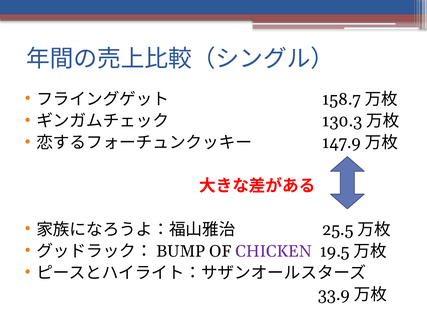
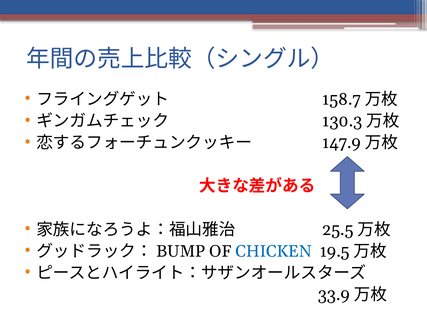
CHICKEN colour: purple -> blue (274, 251)
